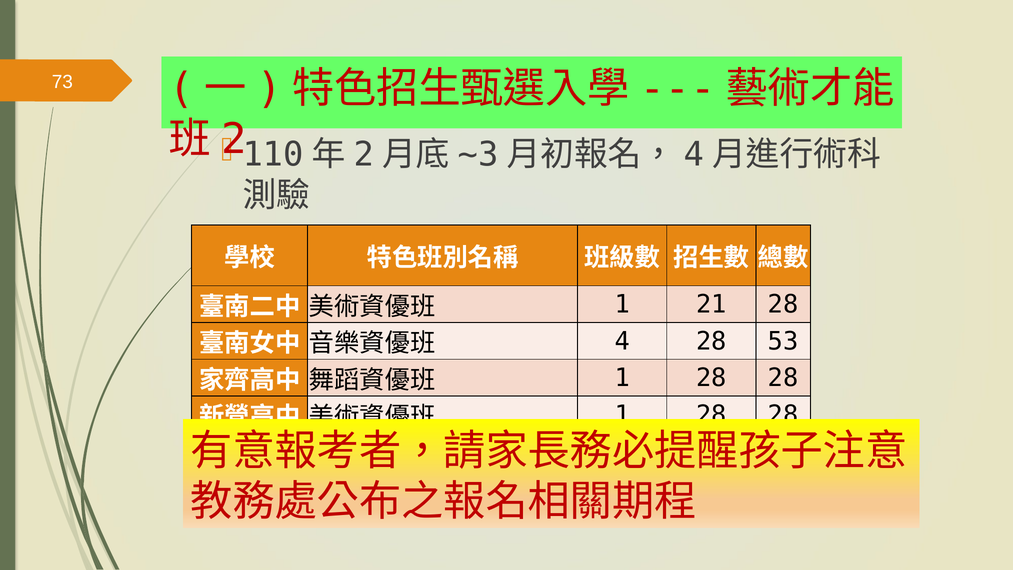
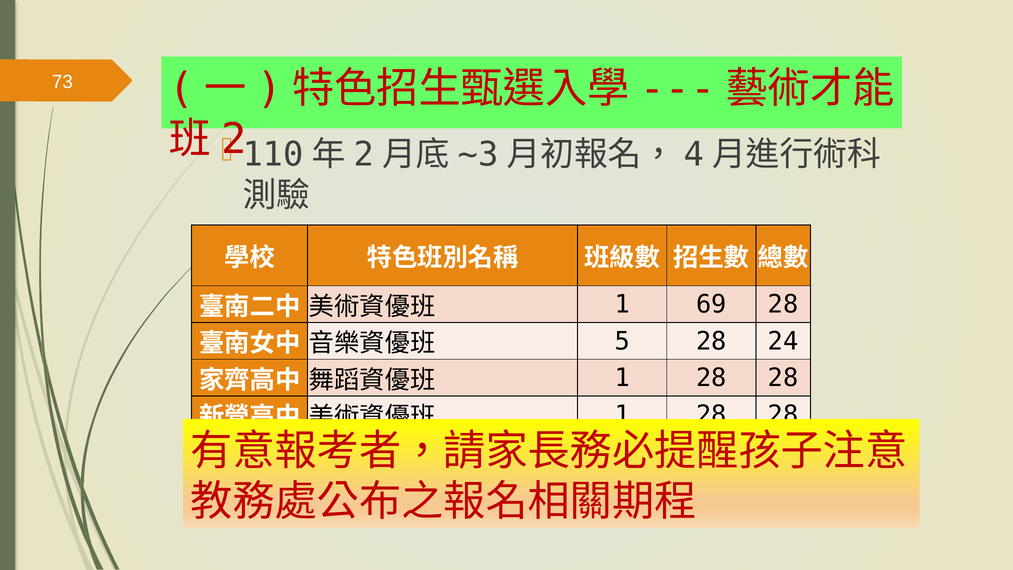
21: 21 -> 69 (711, 304)
4: 4 -> 5 (622, 341)
53: 53 -> 24 (783, 341)
